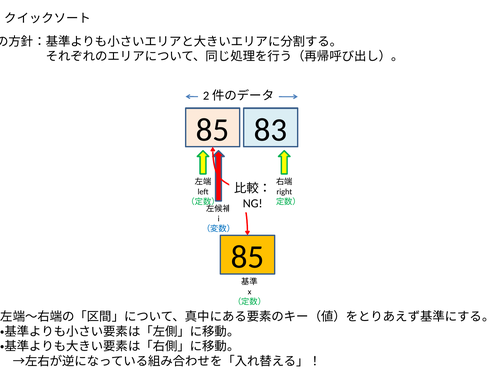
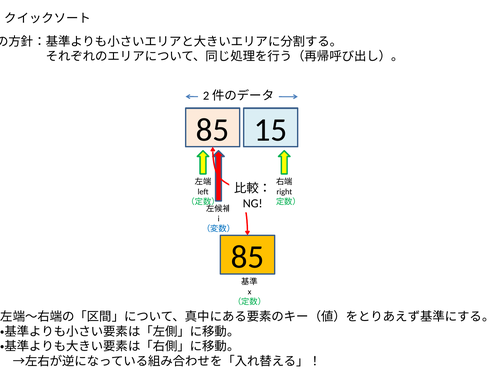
83: 83 -> 15 (271, 130)
